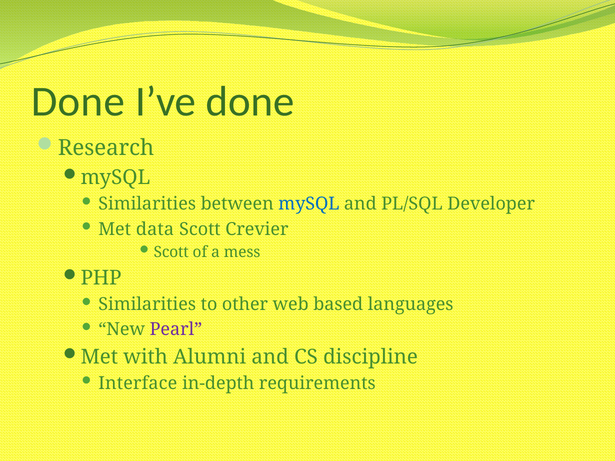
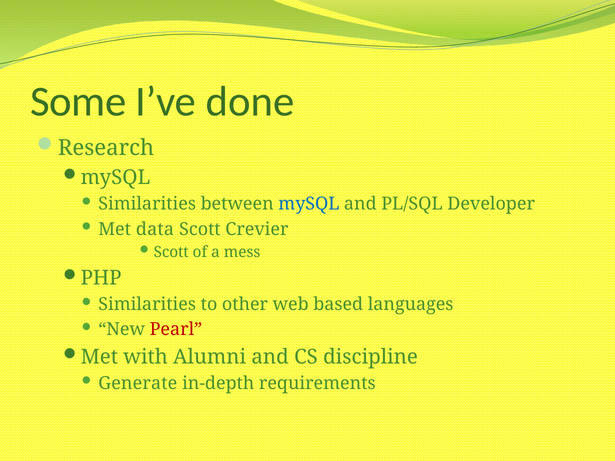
Done: Done -> Some (78, 102)
Pearl colour: purple -> red (176, 330)
Interface: Interface -> Generate (138, 383)
